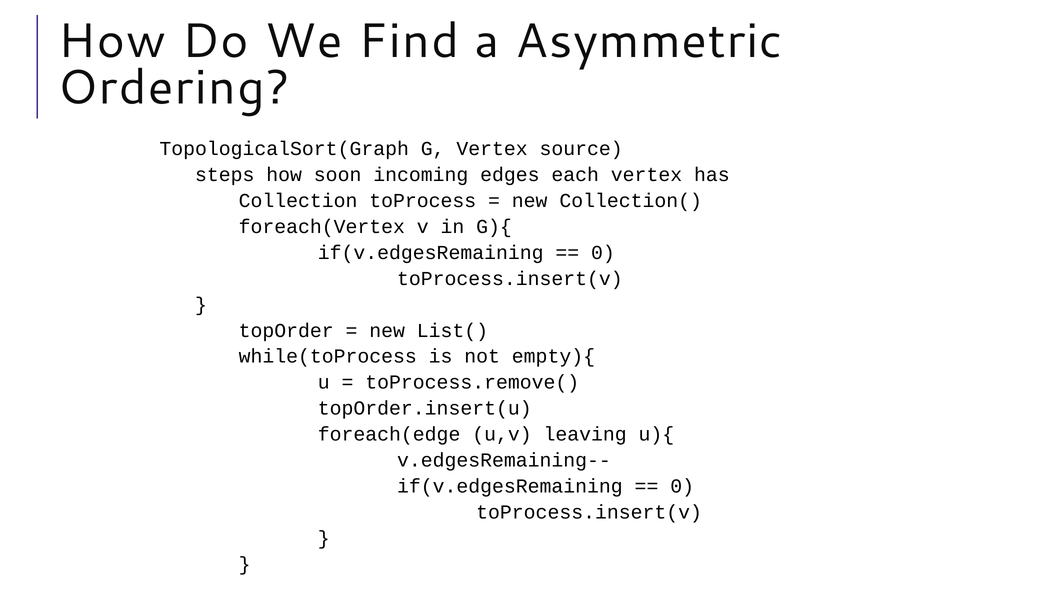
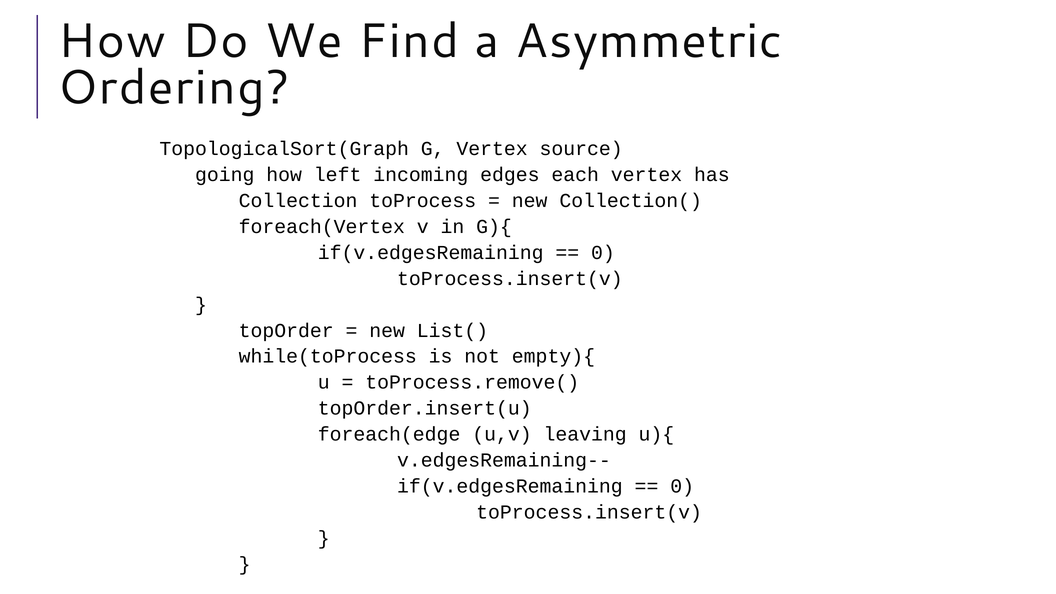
steps: steps -> going (225, 175)
soon: soon -> left (338, 175)
